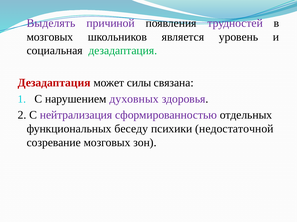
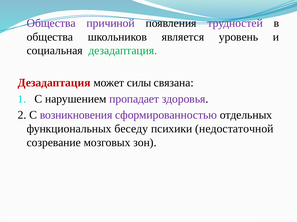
Выделять: Выделять -> Общества (51, 23)
мозговых: мозговых -> общества (50, 37)
духовных: духовных -> пропадает (134, 99)
нейтрализация: нейтрализация -> возникновения (76, 115)
